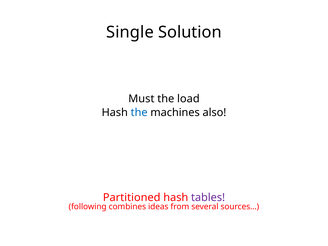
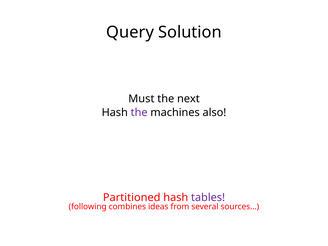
Single: Single -> Query (130, 32)
load: load -> next (188, 99)
the colour: blue -> purple (139, 113)
